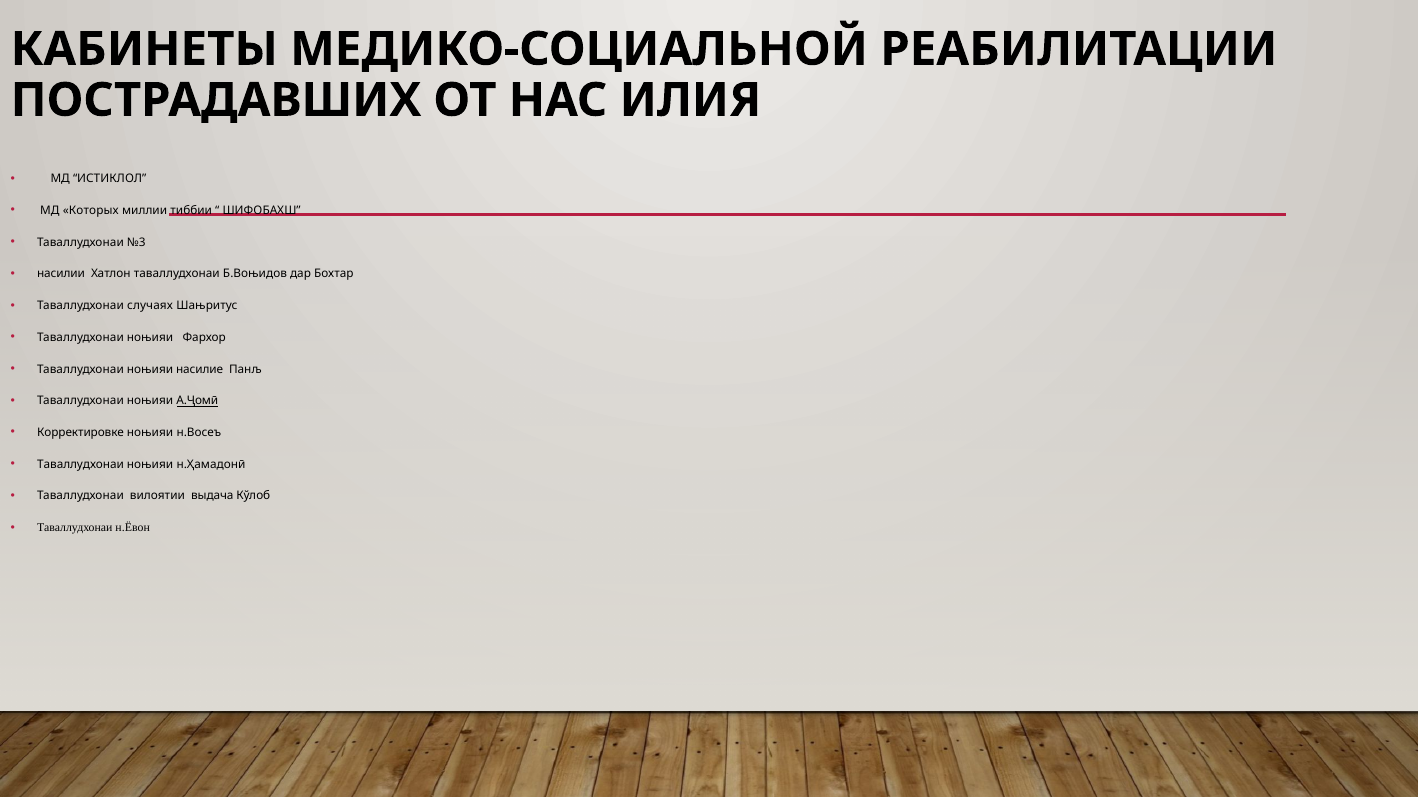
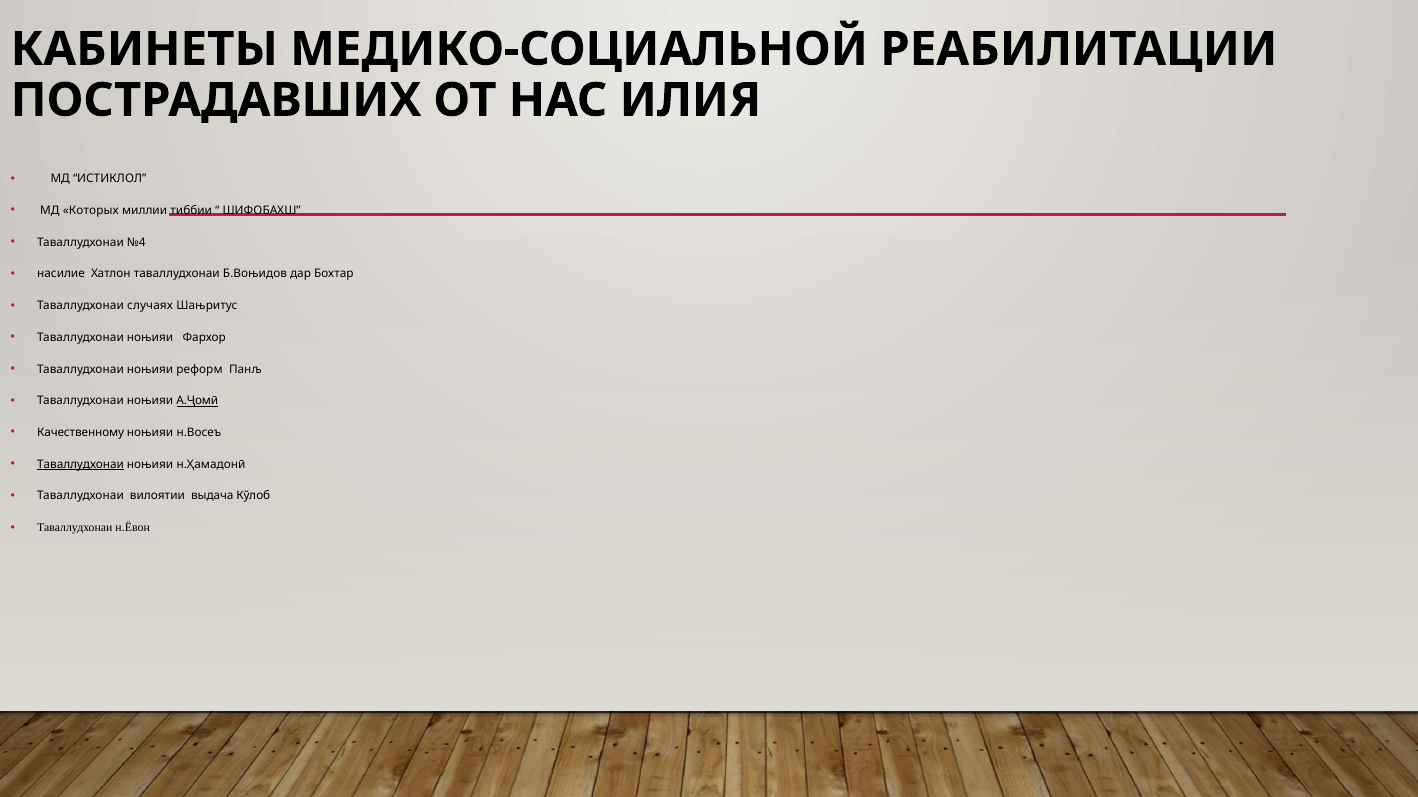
№3: №3 -> №4 (136, 243)
насилии: насилии -> насилие (61, 274)
насилие: насилие -> реформ (199, 369)
Корректировке: Корректировке -> Качественному (81, 433)
Таваллудхонаи underline: none -> present (81, 465)
